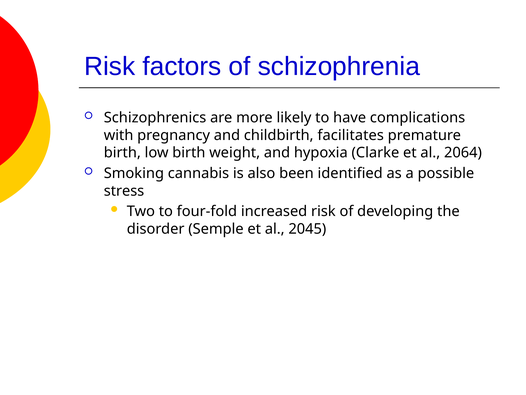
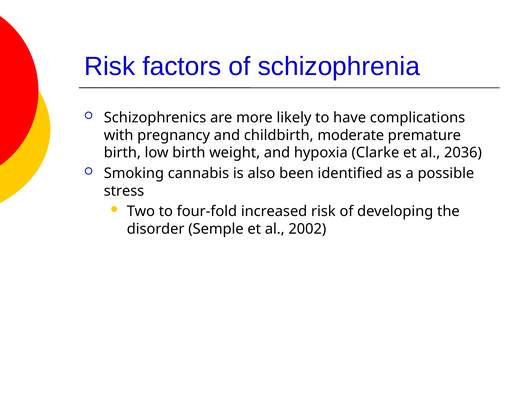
facilitates: facilitates -> moderate (351, 135)
2064: 2064 -> 2036 (463, 153)
2045: 2045 -> 2002 (307, 229)
